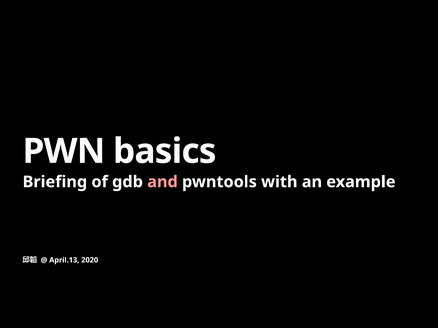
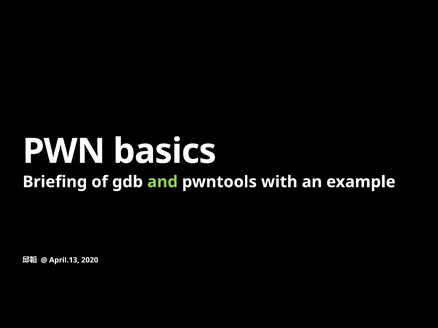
and colour: pink -> light green (162, 182)
